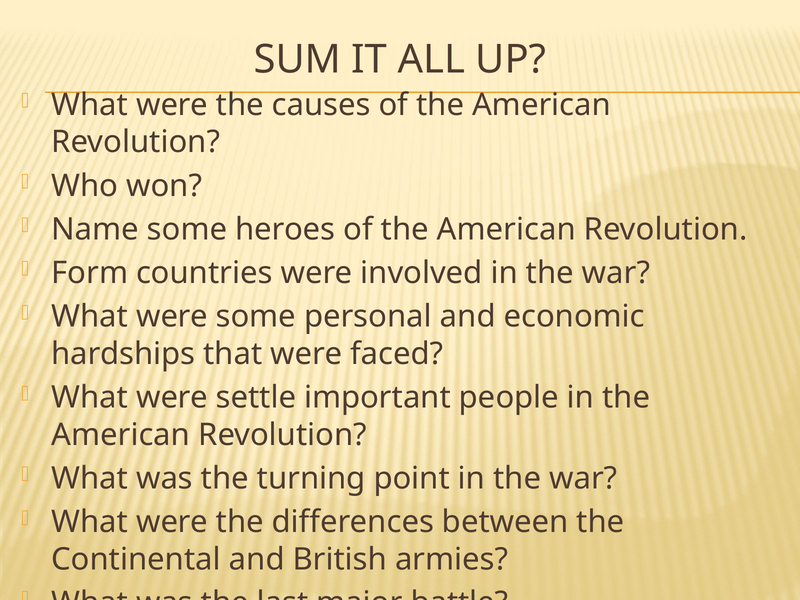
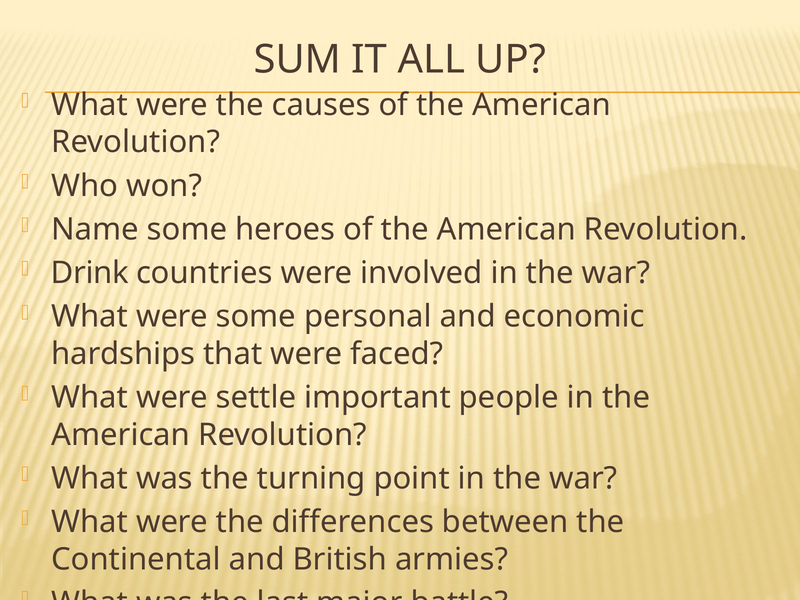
Form: Form -> Drink (90, 273)
